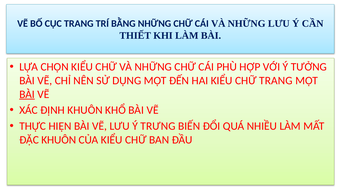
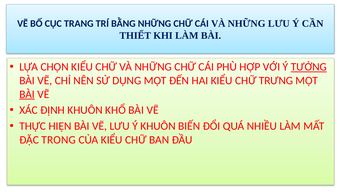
TƯỞNG underline: none -> present (309, 67)
CHỮ TRANG: TRANG -> TRƯNG (276, 81)
Ý TRƯNG: TRƯNG -> KHUÔN (158, 126)
ĐẶC KHUÔN: KHUÔN -> TRONG (59, 140)
